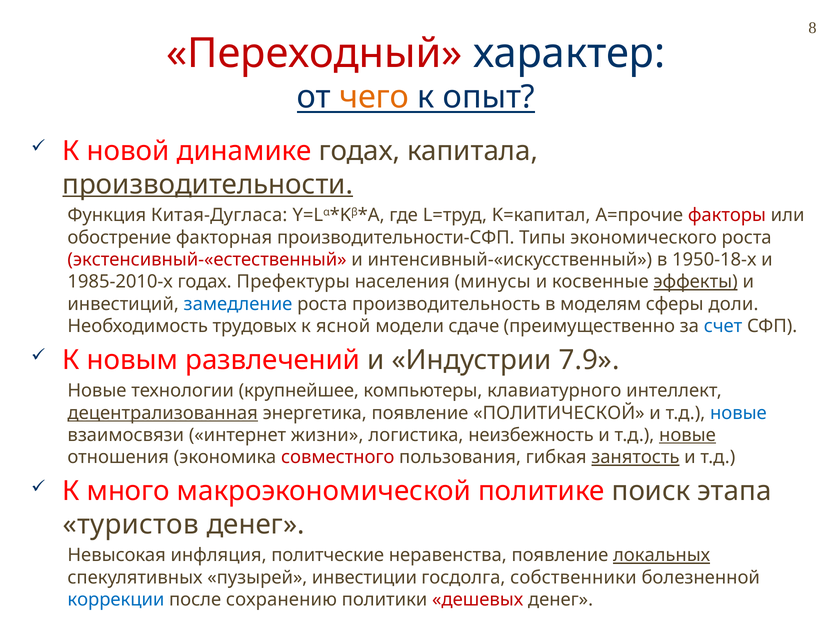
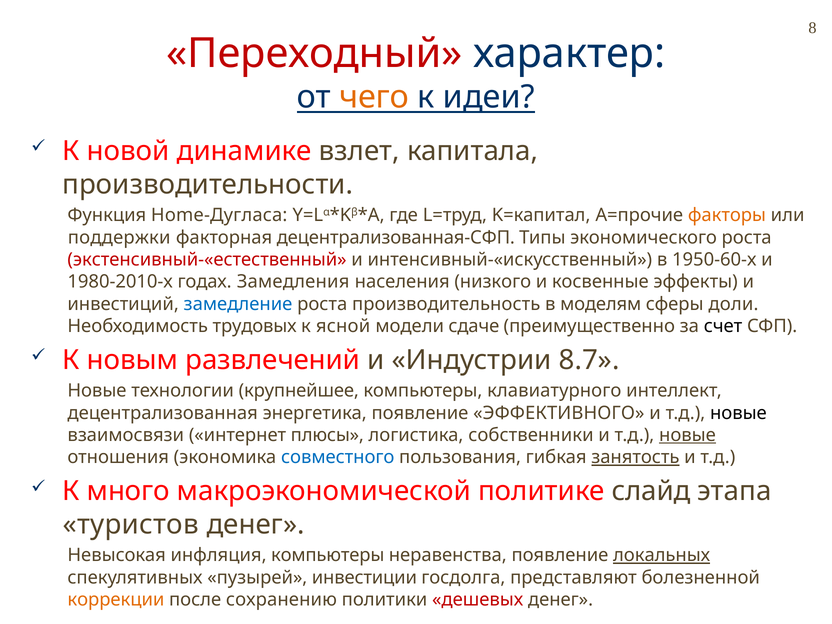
опыт: опыт -> идеи (489, 97)
динамике годах: годах -> взлет (359, 151)
производительности underline: present -> none (208, 184)
Китая-Дугласа: Китая-Дугласа -> Home-Дугласа (219, 215)
факторы colour: red -> orange (727, 215)
обострение: обострение -> поддержки (119, 237)
производительности-СФП: производительности-СФП -> децентрализованная-СФП (396, 237)
1950-18-х: 1950-18-х -> 1950-60-х (714, 260)
1985-2010-х: 1985-2010-х -> 1980-2010-х (120, 282)
Префектуры: Префектуры -> Замедления (293, 282)
минусы: минусы -> низкого (493, 282)
эффекты underline: present -> none (696, 282)
счет colour: blue -> black (723, 326)
7.9: 7.9 -> 8.7 (589, 360)
децентрализованная underline: present -> none (163, 413)
ПОЛИТИЧЕСКОЙ: ПОЛИТИЧЕСКОЙ -> ЭФФЕКТИВНОГО (559, 413)
новые colour: blue -> black (738, 413)
жизни: жизни -> плюсы (327, 435)
неизбежность: неизбежность -> собственники (531, 435)
совместного colour: red -> blue (338, 457)
поиск: поиск -> слайд (651, 491)
инфляция политческие: политческие -> компьютеры (328, 555)
собственники: собственники -> представляют (573, 577)
коррекции colour: blue -> orange (116, 600)
